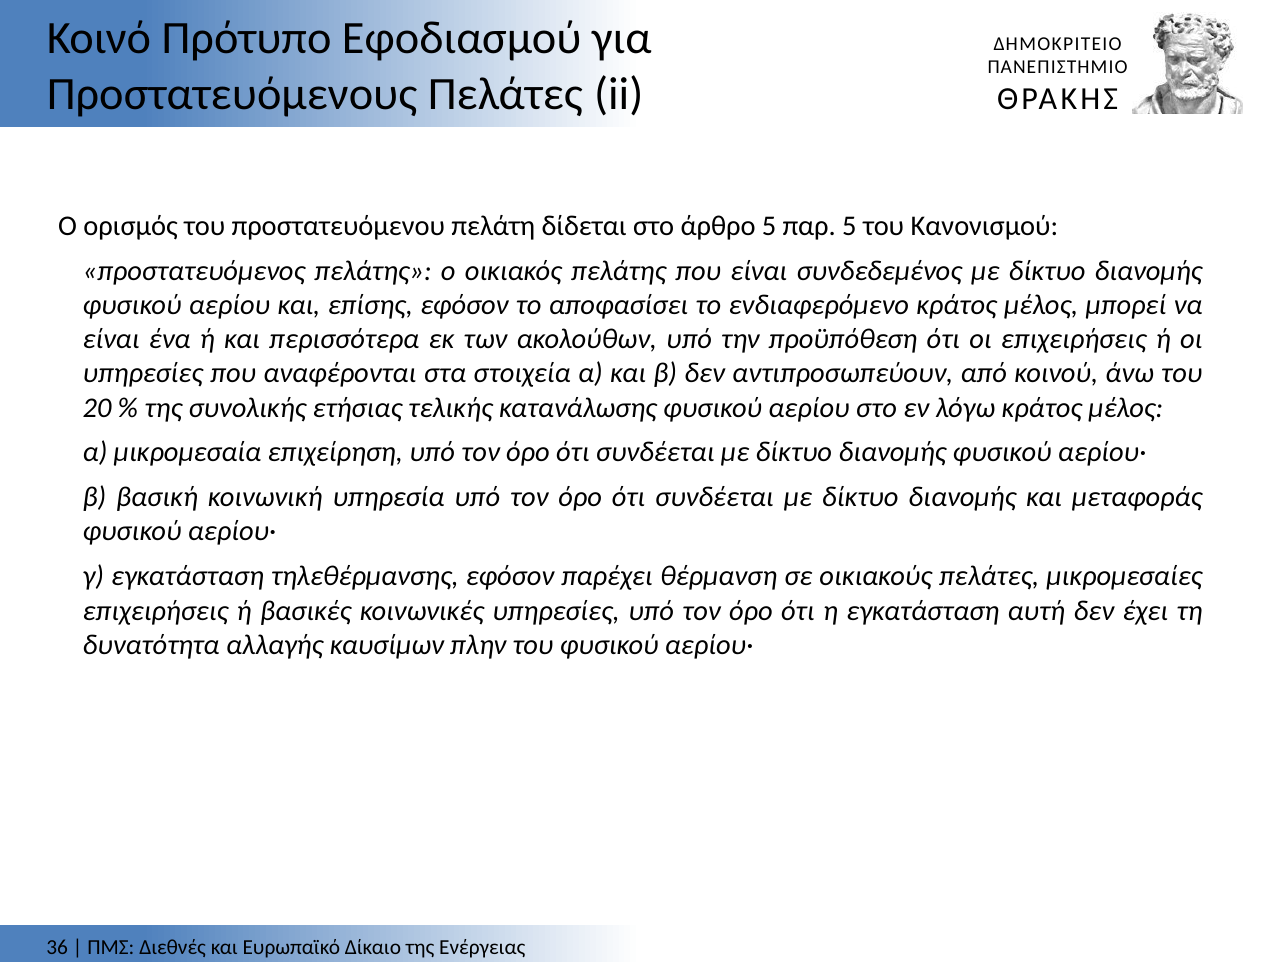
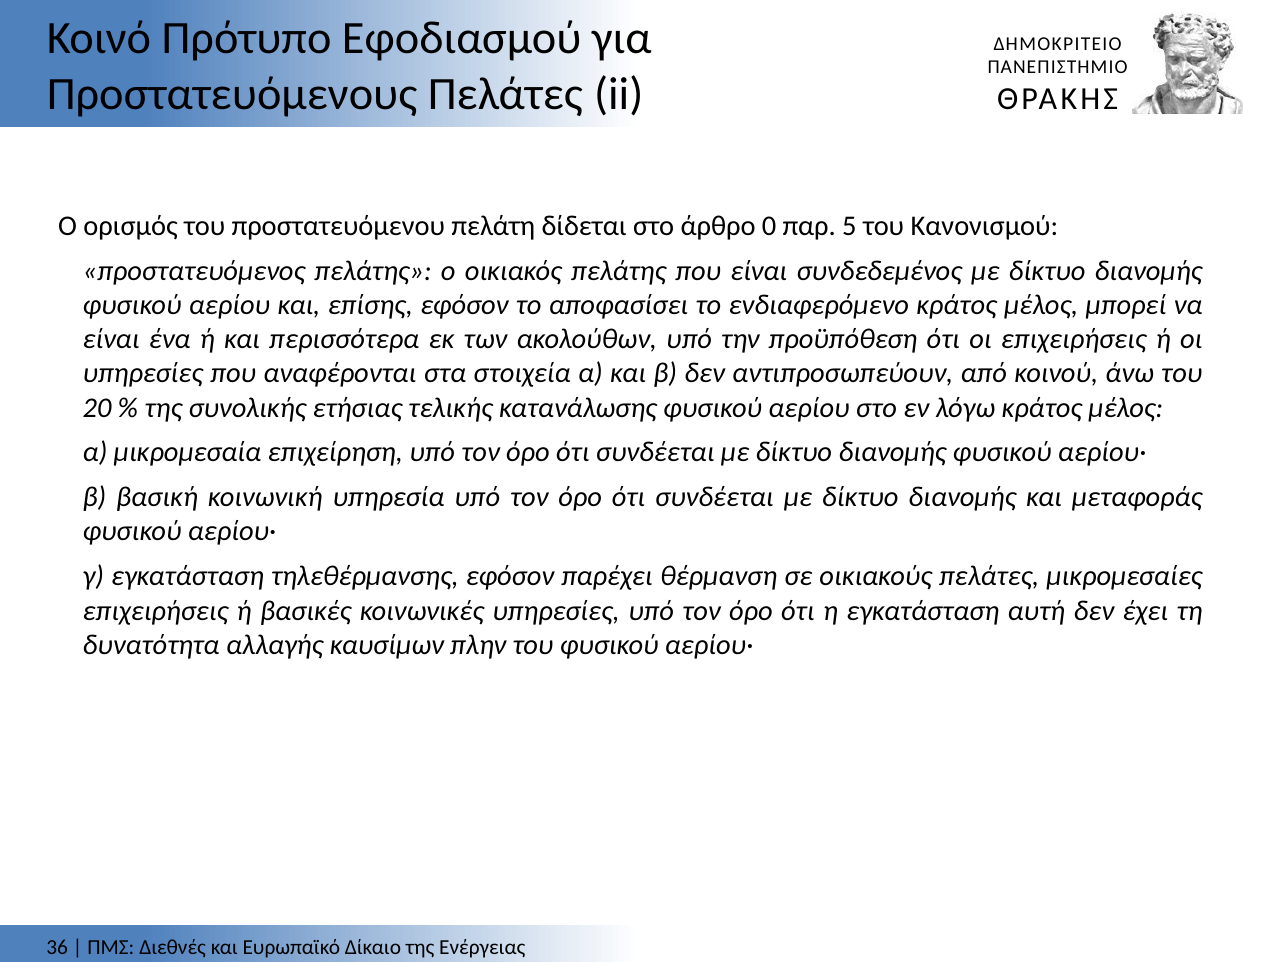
άρθρο 5: 5 -> 0 (769, 226)
